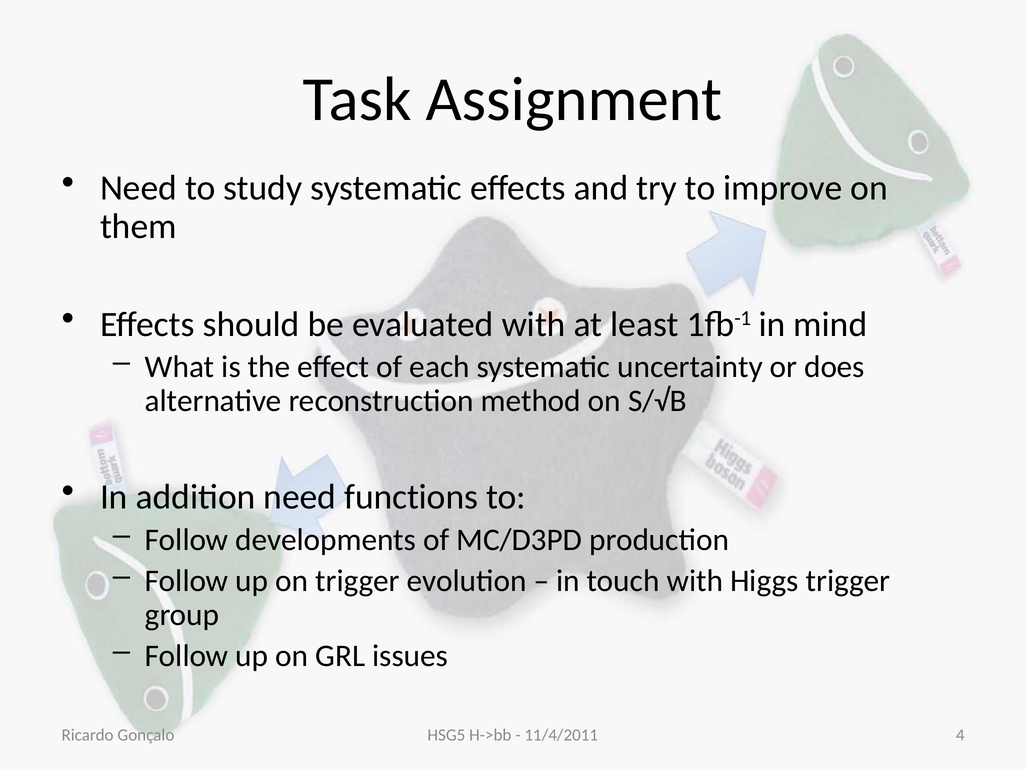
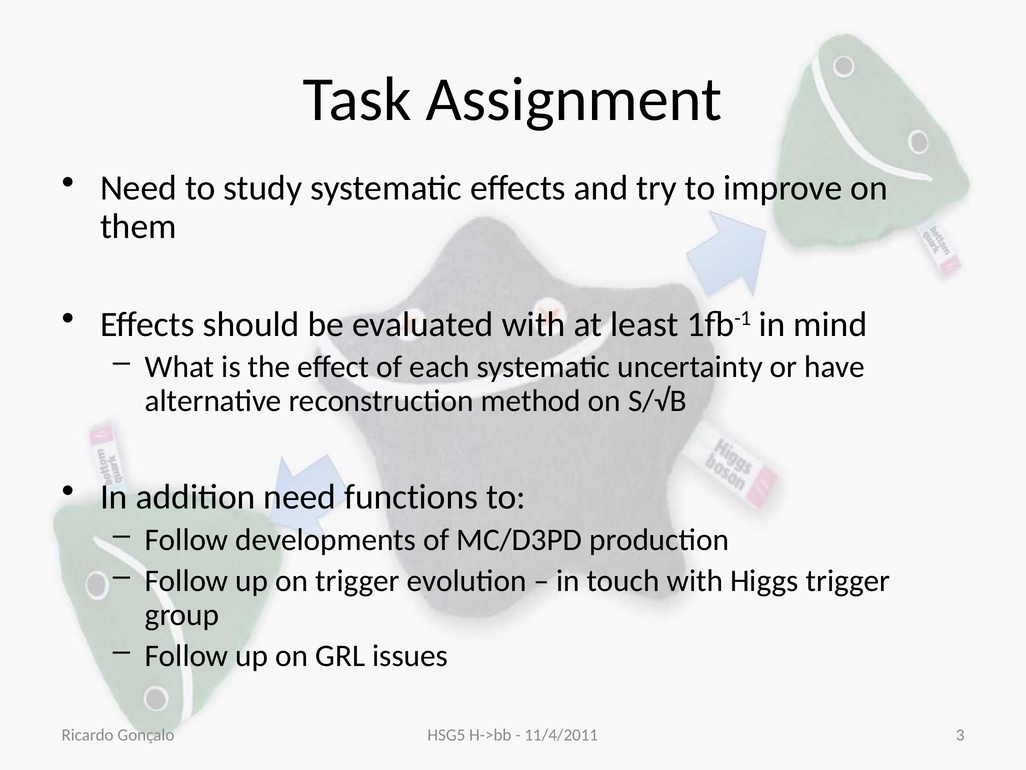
does: does -> have (835, 367)
4: 4 -> 3 (960, 735)
